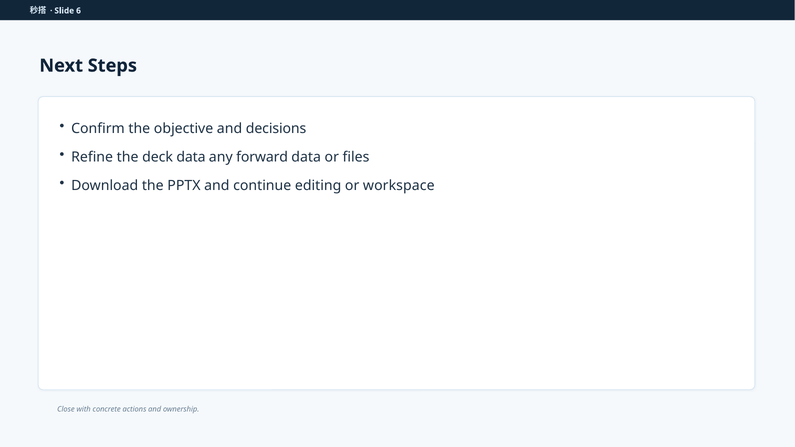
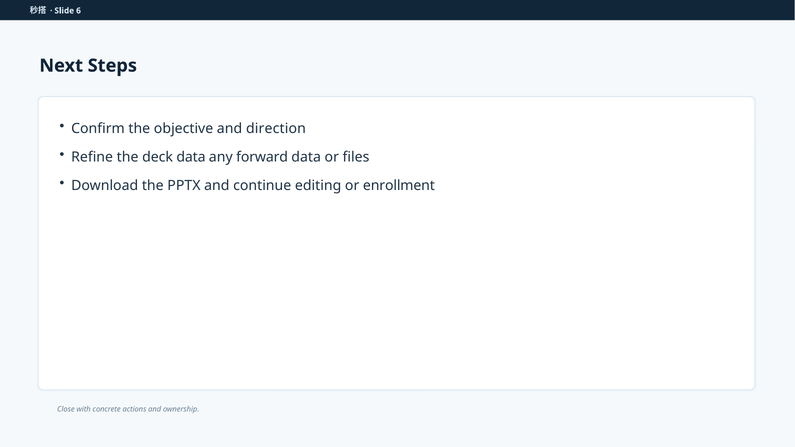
decisions: decisions -> direction (276, 129)
workspace: workspace -> enrollment (399, 186)
